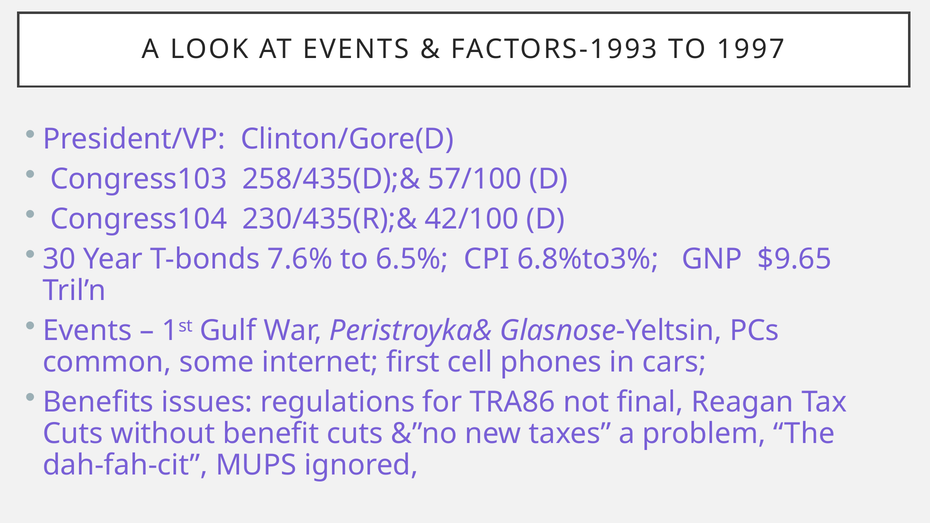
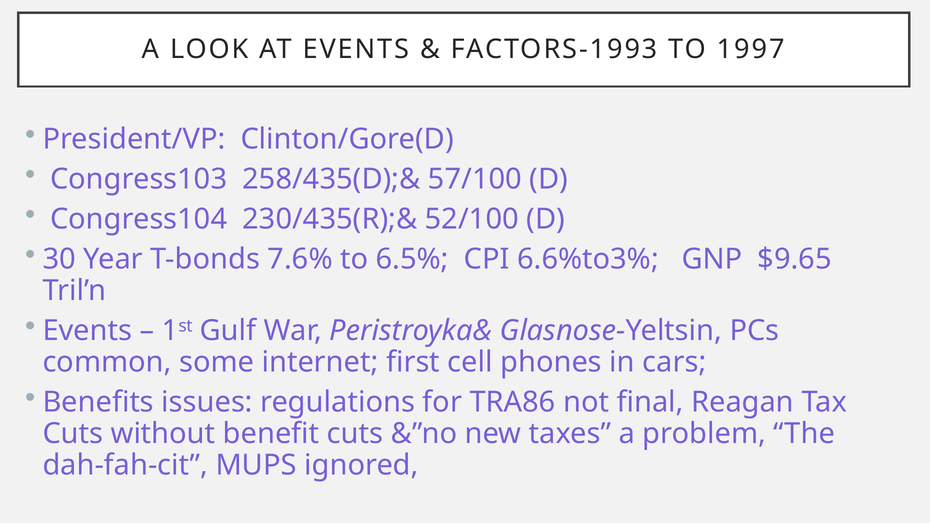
42/100: 42/100 -> 52/100 (472, 219)
6.8%to3%: 6.8%to3% -> 6.6%to3% (588, 259)
